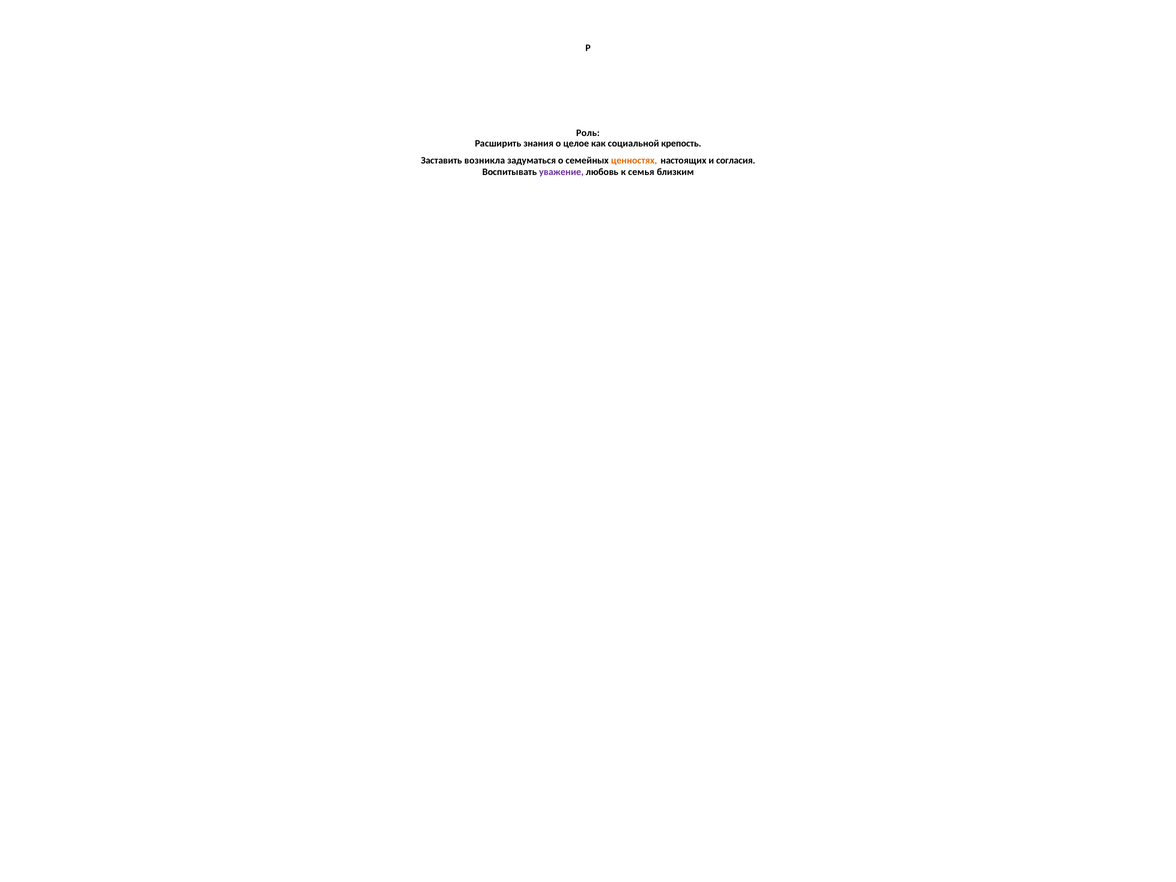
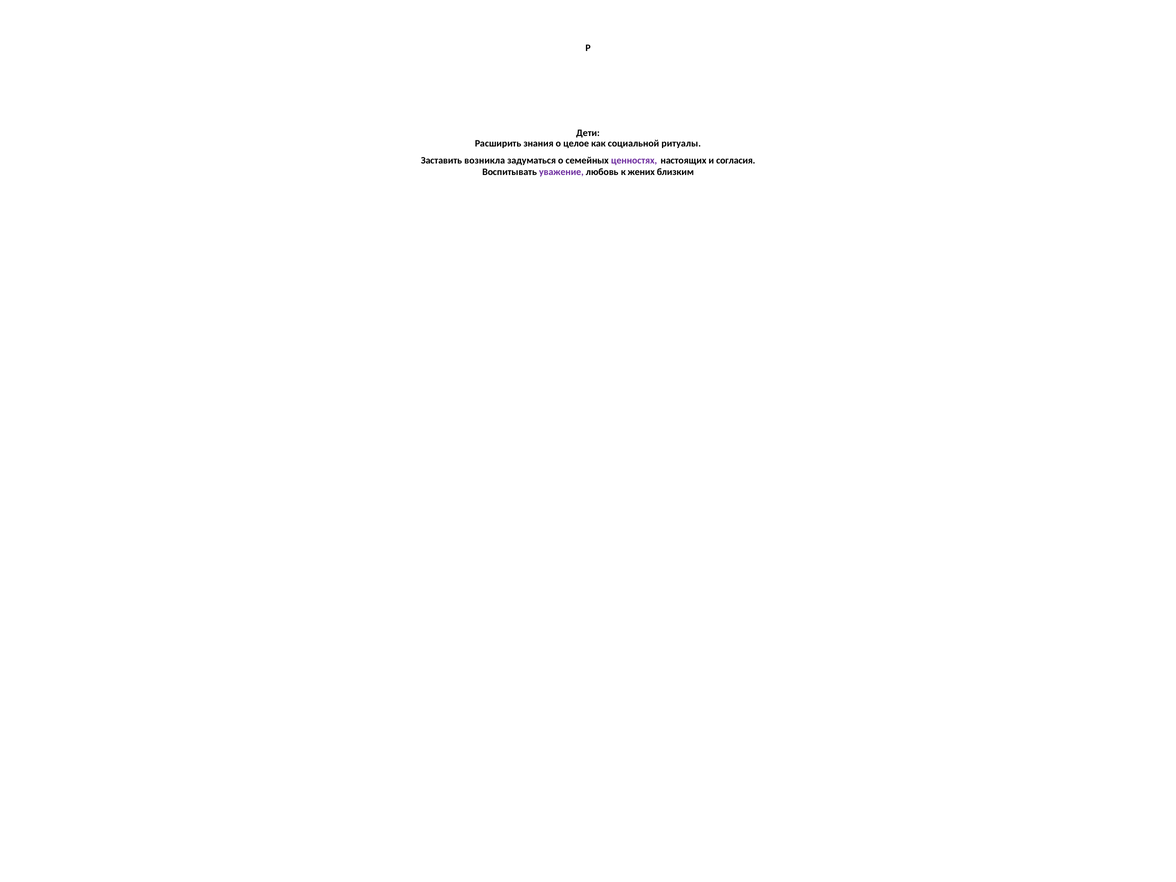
Роль: Роль -> Дети (588, 133)
крепость: крепость -> ритуалы (681, 144)
ценностях colour: orange -> purple (634, 161)
семья: семья -> жених (641, 172)
